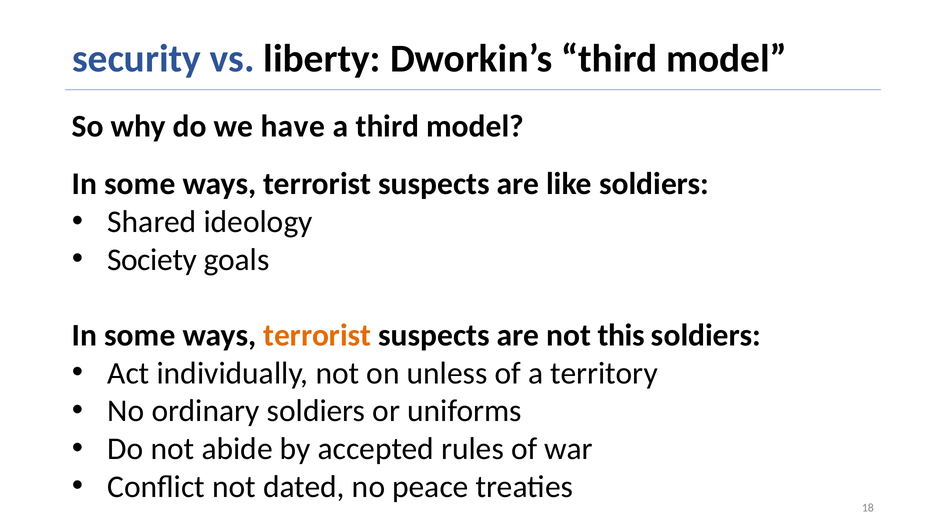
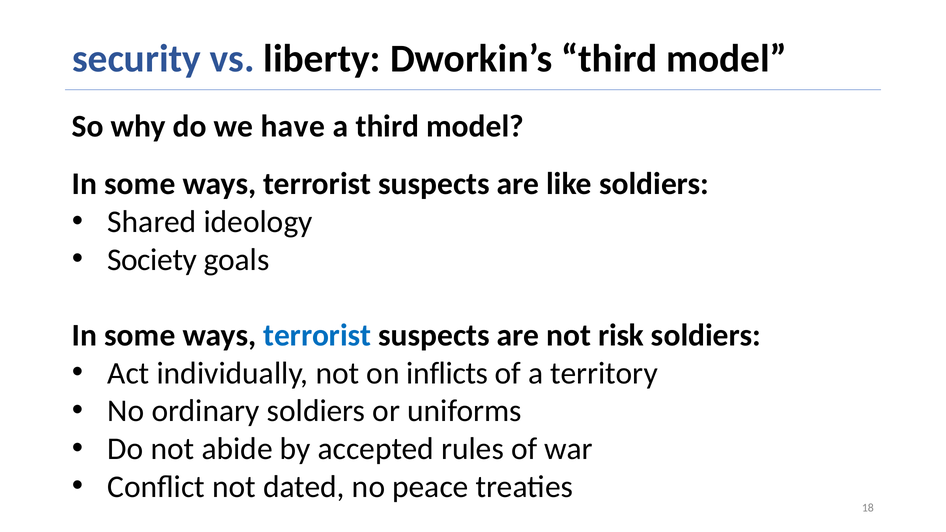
terrorist colour: orange -> blue (317, 335)
this: this -> risk (621, 335)
unless: unless -> inflicts (447, 373)
